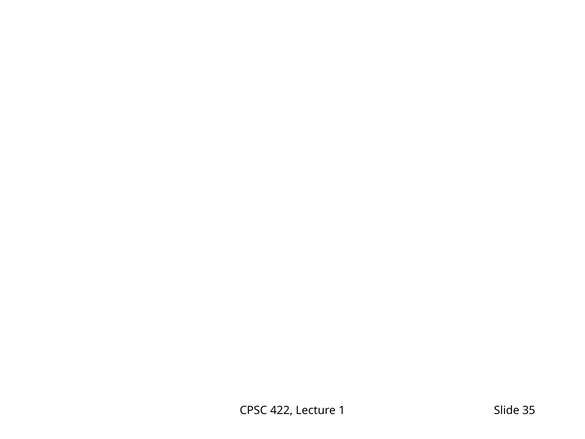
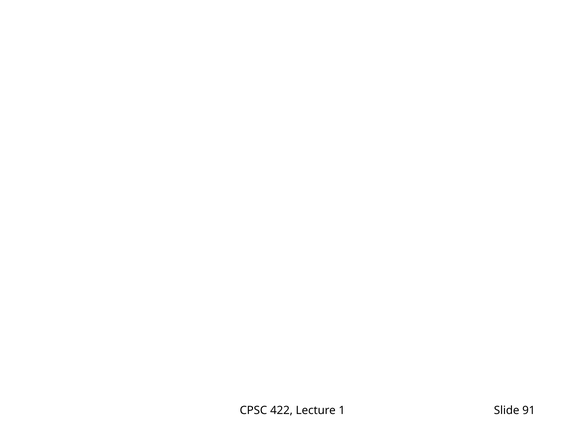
35: 35 -> 91 (529, 410)
